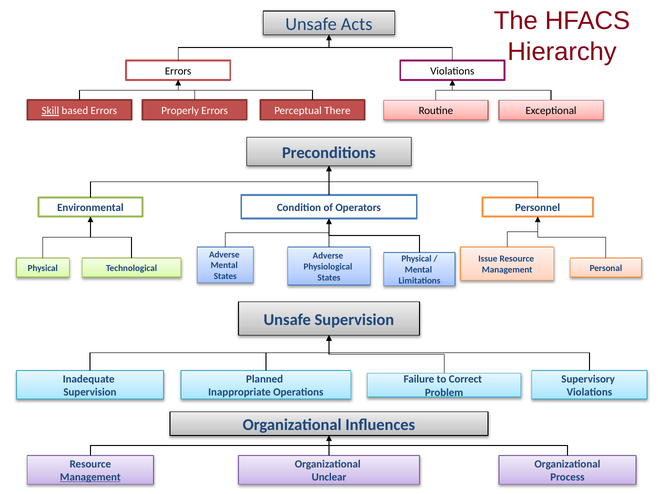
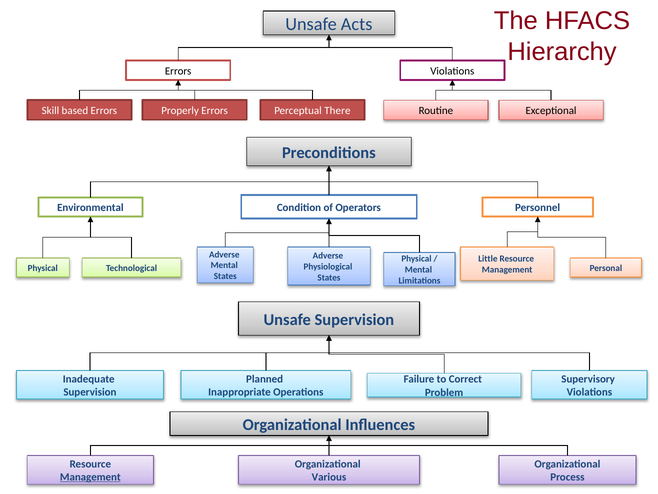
Skill underline: present -> none (50, 111)
Issue: Issue -> Little (488, 259)
Unclear: Unclear -> Various (329, 477)
